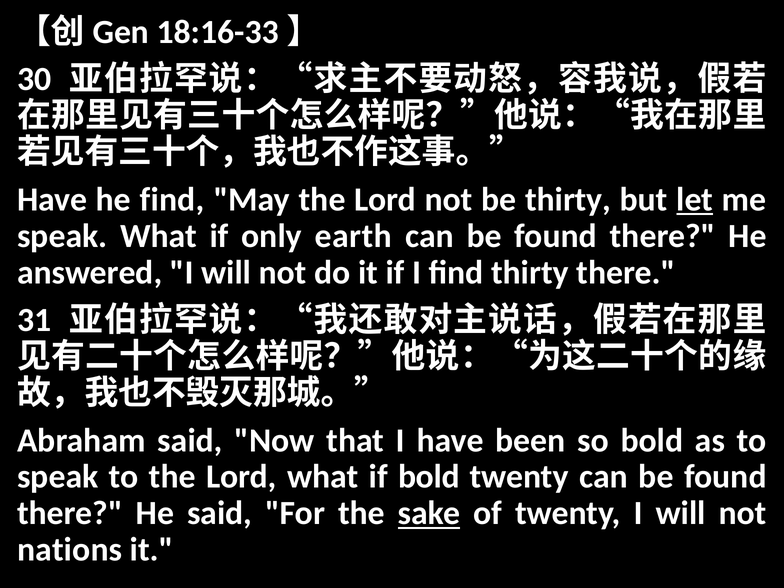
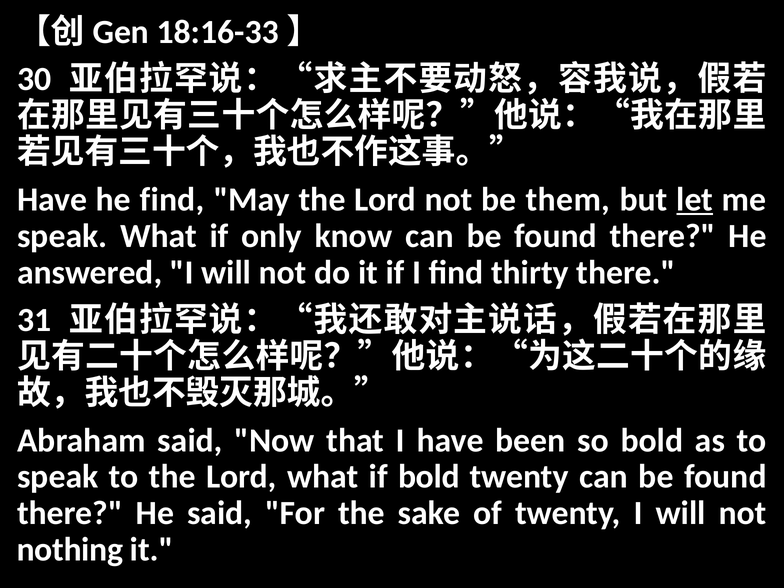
be thirty: thirty -> them (568, 200)
earth: earth -> know (353, 236)
sake underline: present -> none (429, 513)
nations: nations -> nothing (70, 550)
